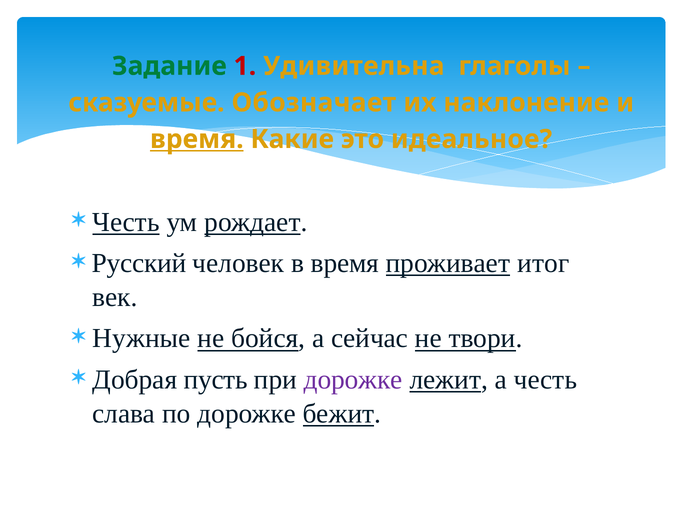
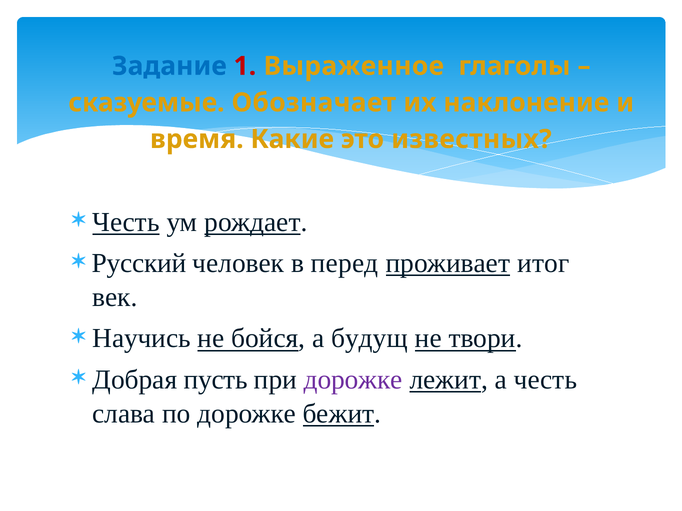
Задание colour: green -> blue (169, 66)
Удивительна: Удивительна -> Выраженное (354, 66)
время underline: present -> none (197, 139)
идеальное: идеальное -> известных (471, 139)
в время: время -> перед (345, 264)
Нужные: Нужные -> Научись (141, 339)
сейчас: сейчас -> будущ (370, 339)
